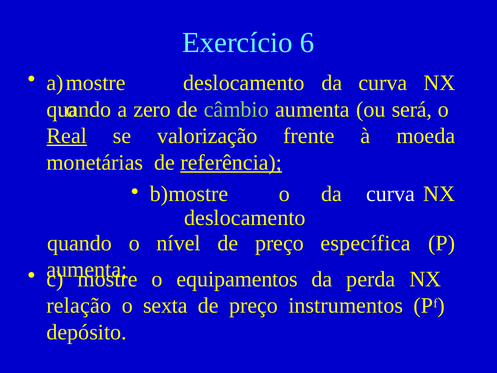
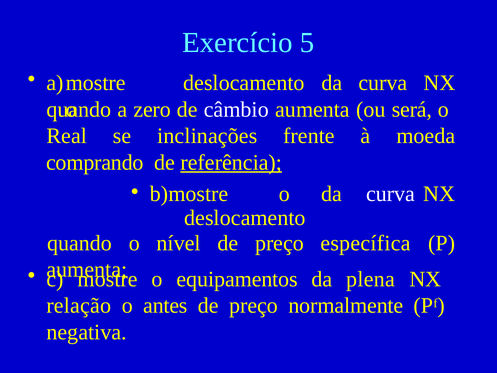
6: 6 -> 5 (307, 42)
câmbio colour: light green -> white (236, 109)
Real underline: present -> none (67, 136)
valorização: valorização -> inclinações (207, 136)
monetárias: monetárias -> comprando (95, 162)
perda: perda -> plena (371, 279)
sexta: sexta -> antes (165, 305)
instrumentos: instrumentos -> normalmente (346, 305)
depósito: depósito -> negativa (87, 332)
